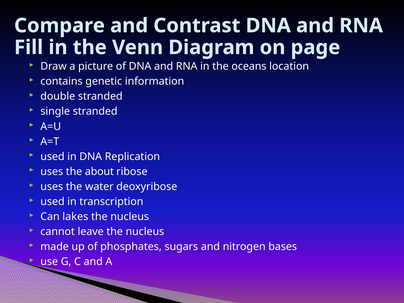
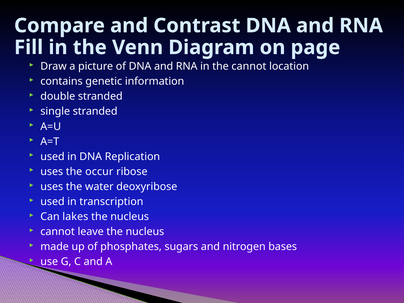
the oceans: oceans -> cannot (249, 66)
about: about -> occur (99, 172)
